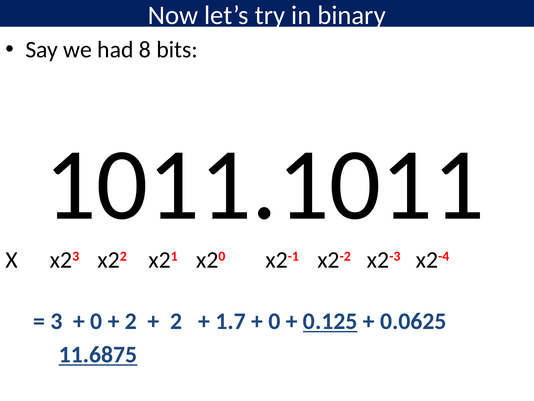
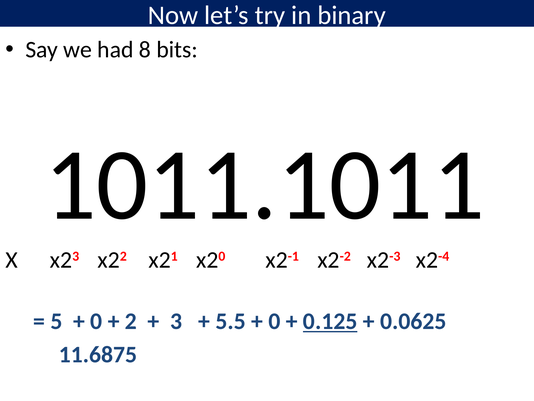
3: 3 -> 5 (56, 321)
2: 2 -> 3 (176, 321)
1.7: 1.7 -> 5.5 (231, 321)
11.6875 underline: present -> none (98, 354)
